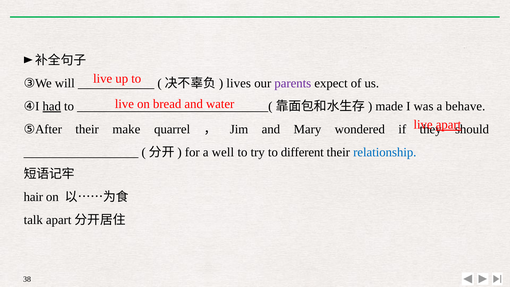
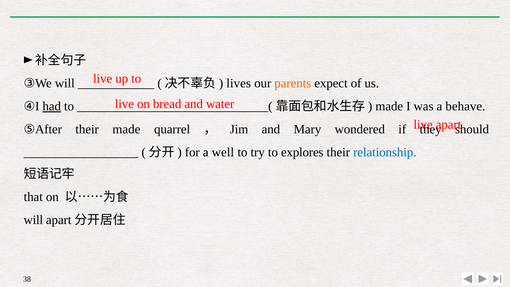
parents colour: purple -> orange (293, 83)
apart underline: present -> none (448, 125)
their make: make -> made (126, 129)
different: different -> explores (302, 152)
hair: hair -> that (33, 197)
talk: talk -> will (33, 220)
